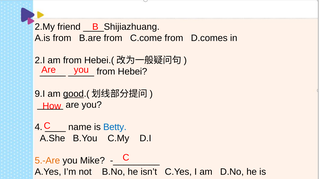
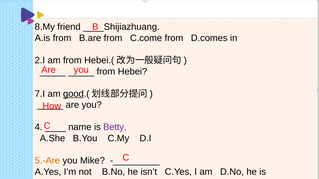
2.My: 2.My -> 8.My (45, 27)
9.I: 9.I -> 7.I (40, 94)
Betty colour: blue -> purple (115, 127)
